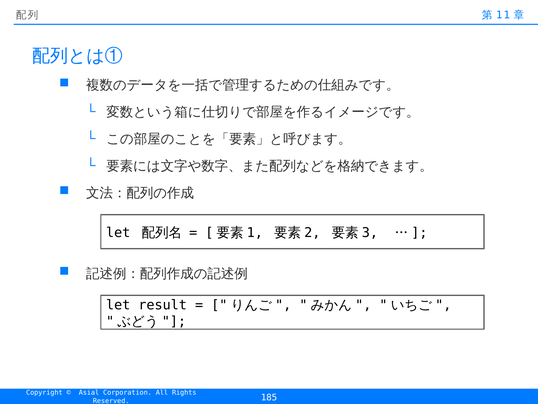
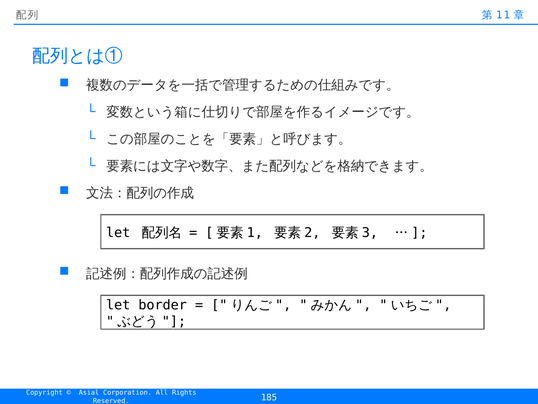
result: result -> border (163, 305)
